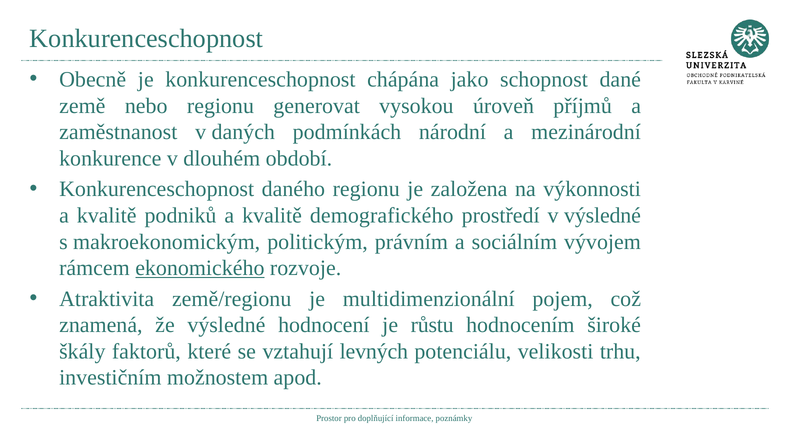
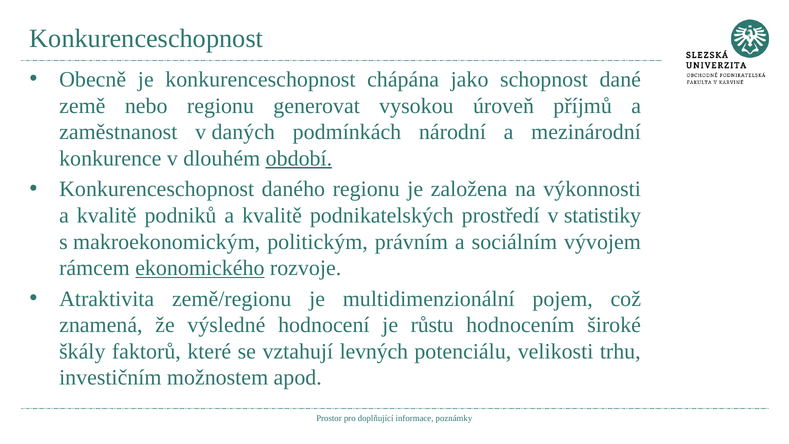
období underline: none -> present (299, 158)
demografického: demografického -> podnikatelských (382, 215)
v výsledné: výsledné -> statistiky (603, 215)
